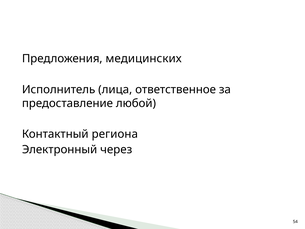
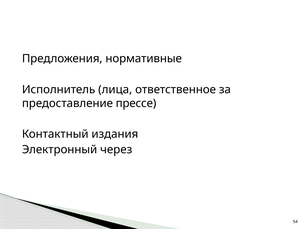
медицинских: медицинских -> нормативные (144, 59)
любой: любой -> прессе (136, 103)
региона: региона -> издания (115, 134)
